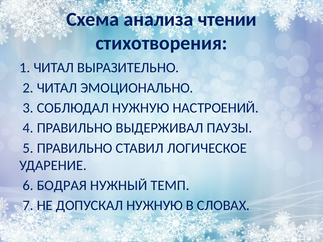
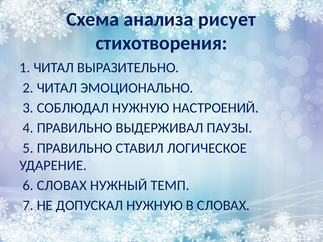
чтении: чтении -> рисует (227, 19)
6 БОДРАЯ: БОДРАЯ -> СЛОВАХ (62, 186)
